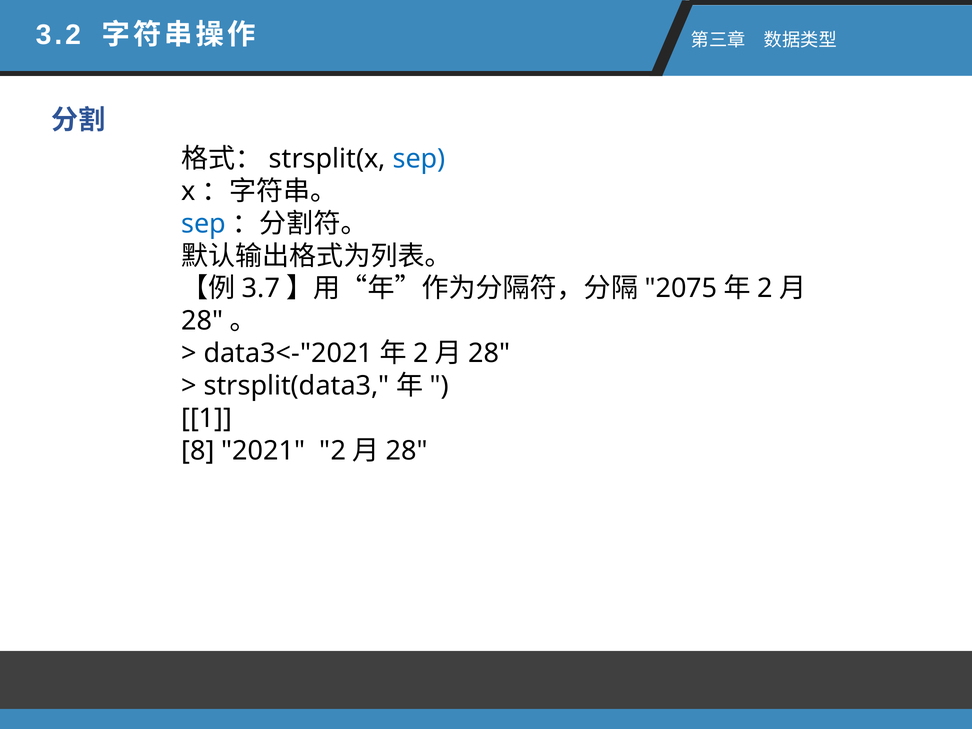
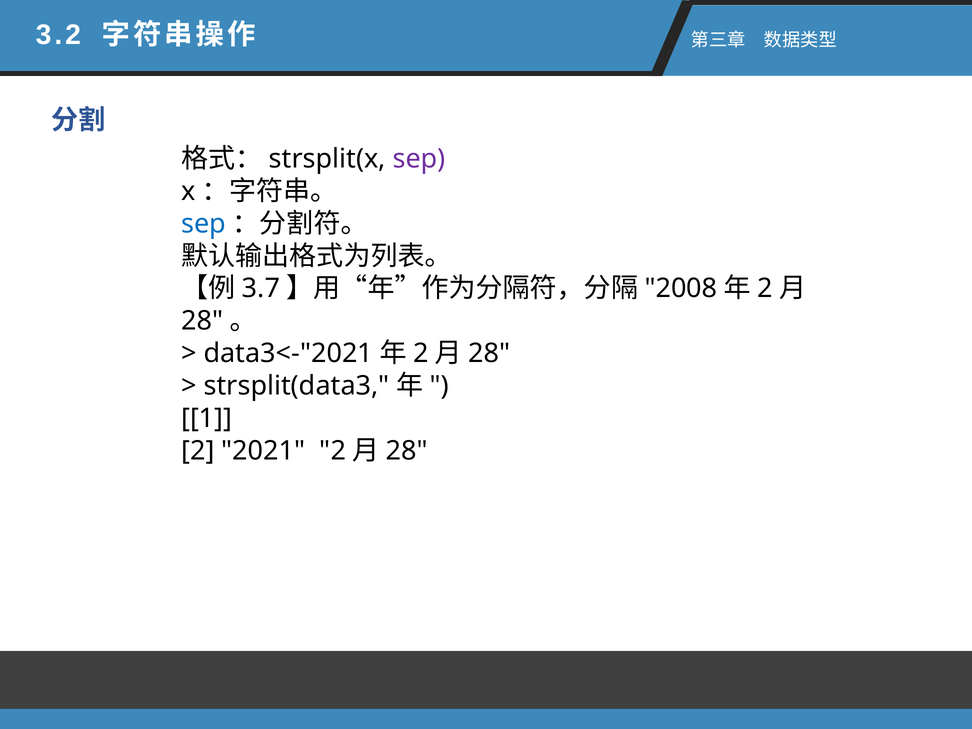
sep colour: blue -> purple (419, 159)
2075: 2075 -> 2008 (681, 289)
8: 8 -> 2 (198, 451)
